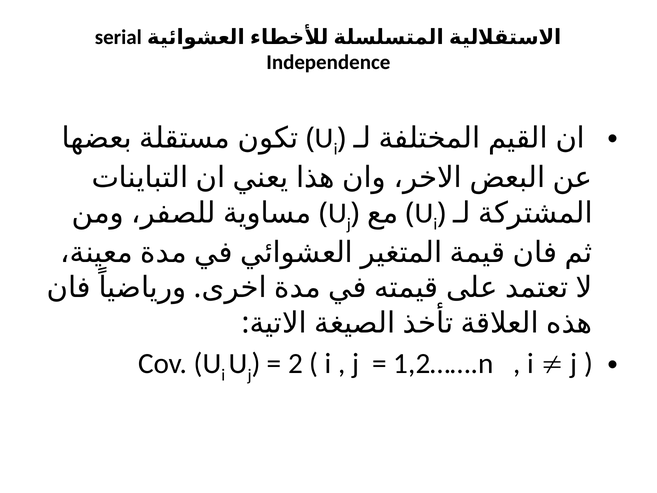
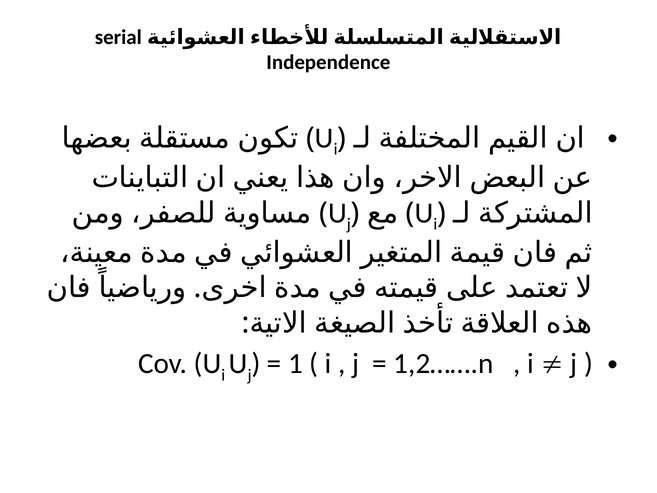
2: 2 -> 1 (295, 364)
